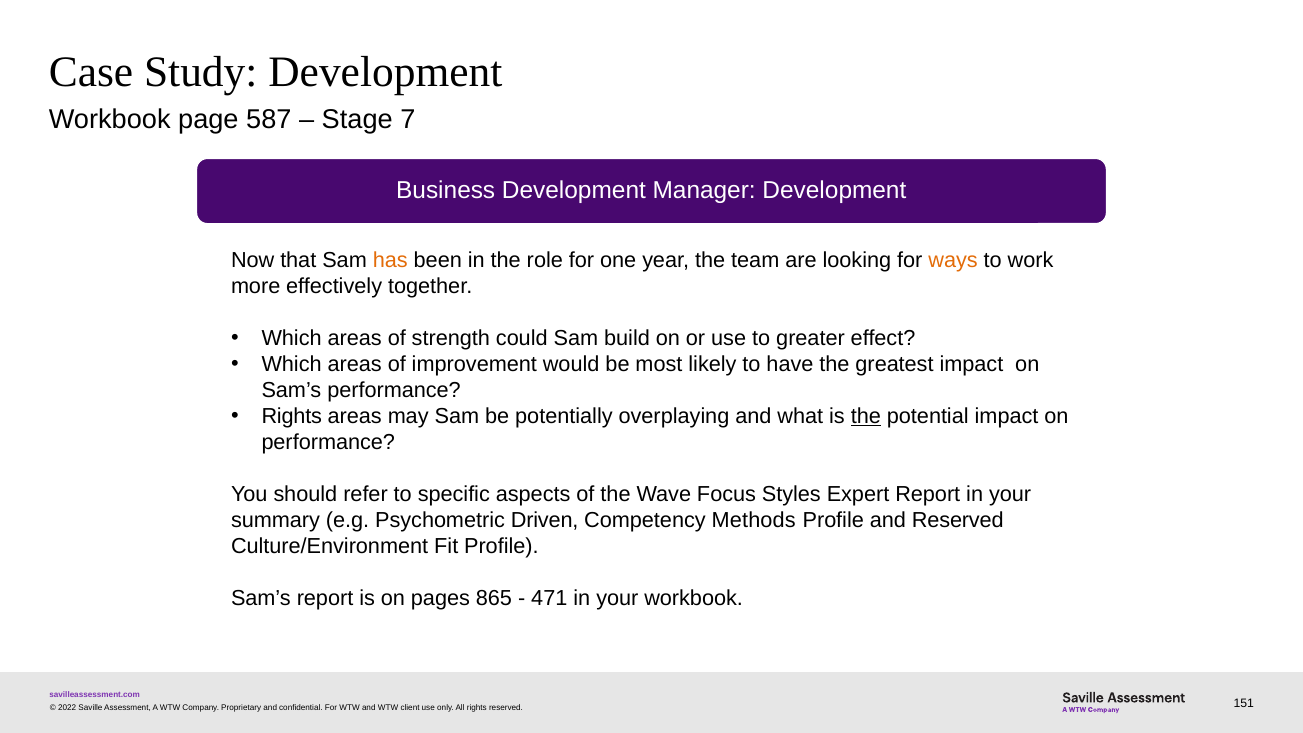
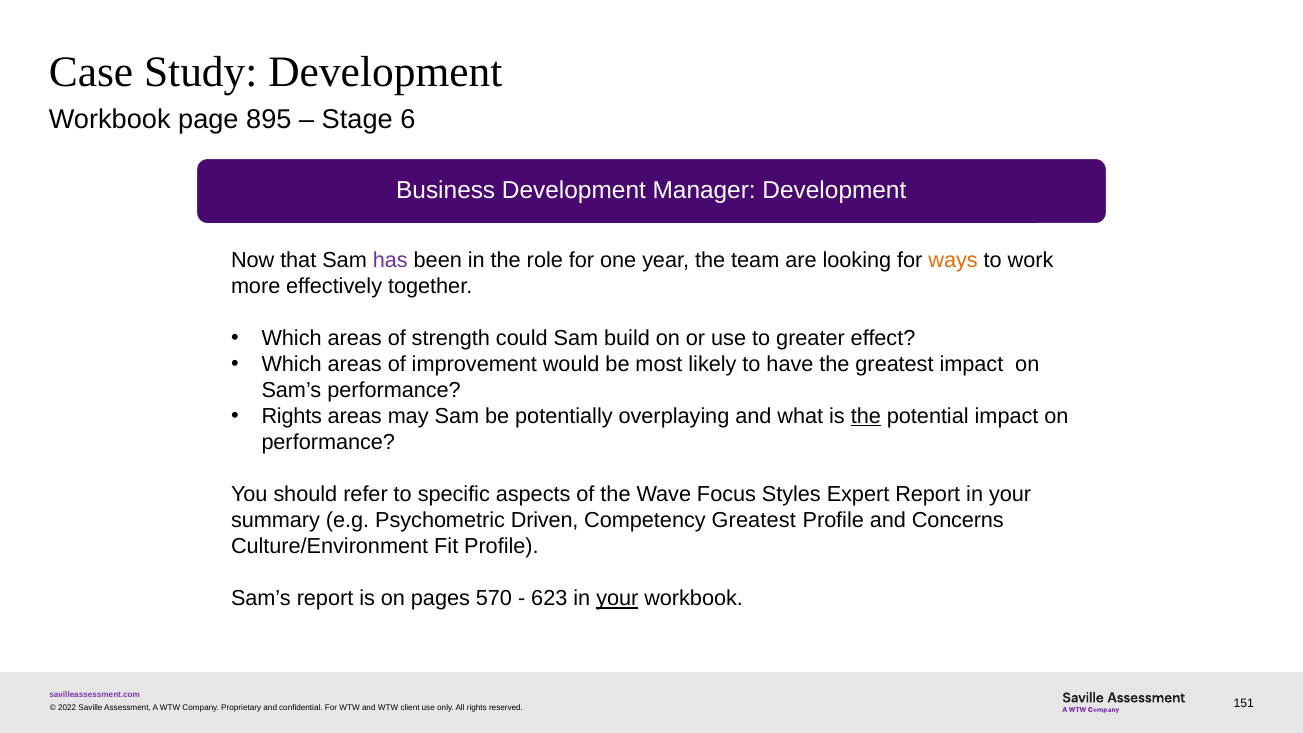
587: 587 -> 895 (269, 120)
7: 7 -> 6 (408, 120)
has colour: orange -> purple (390, 260)
Competency Methods: Methods -> Greatest (754, 520)
and Reserved: Reserved -> Concerns (958, 520)
865: 865 -> 570 (494, 599)
471: 471 -> 623 (549, 599)
your underline: none -> present (617, 599)
